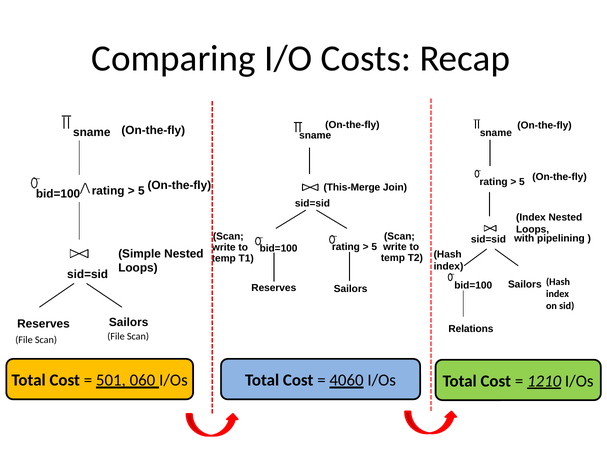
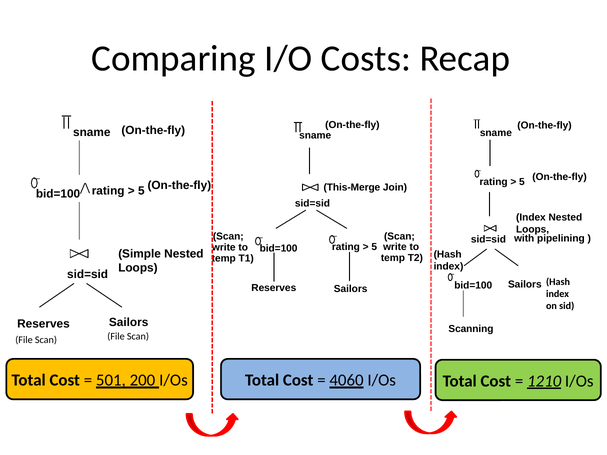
Relations: Relations -> Scanning (471, 329)
060: 060 -> 200 (142, 380)
